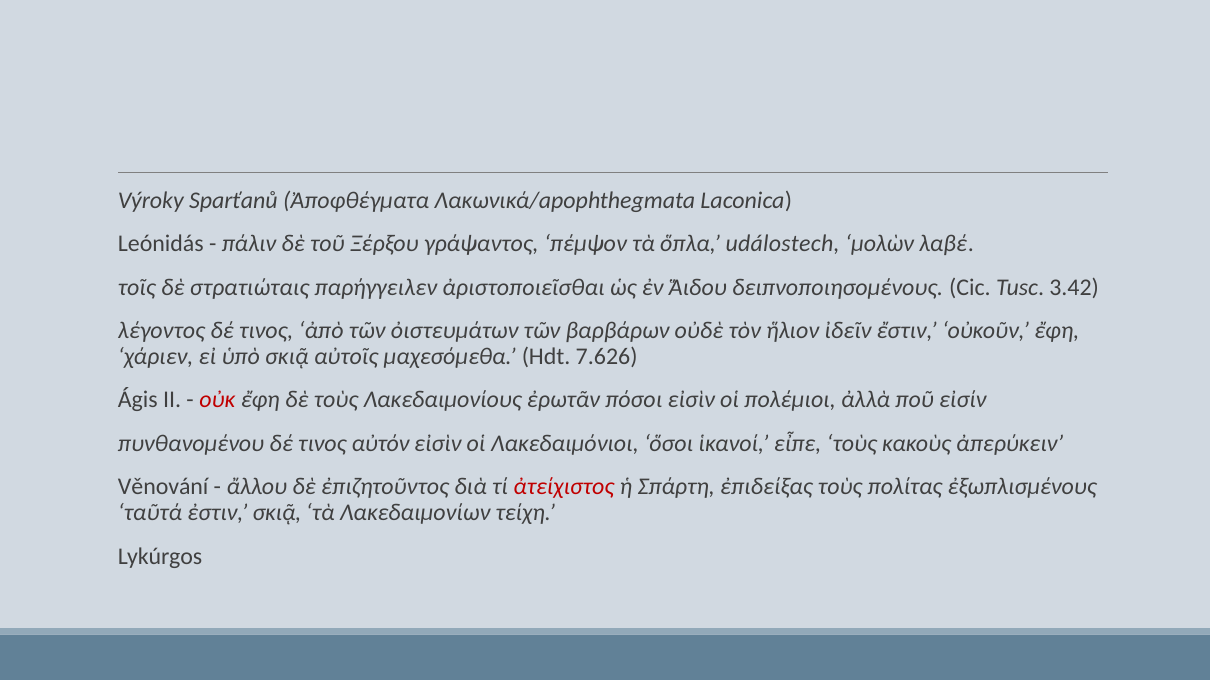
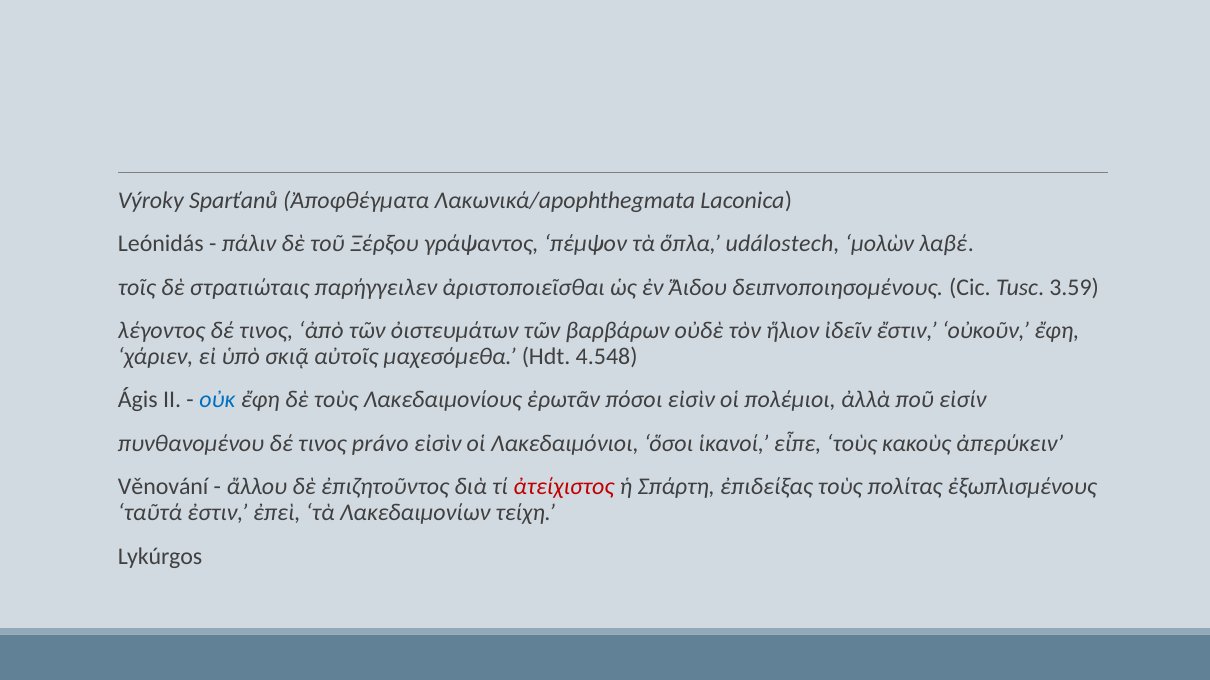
3.42: 3.42 -> 3.59 (1074, 288)
7.626: 7.626 -> 4.548 (607, 357)
οὐκ colour: red -> blue (217, 400)
αὐτόν: αὐτόν -> právo (380, 444)
ἐστιν σκιᾷ: σκιᾷ -> ἐπεὶ (277, 513)
